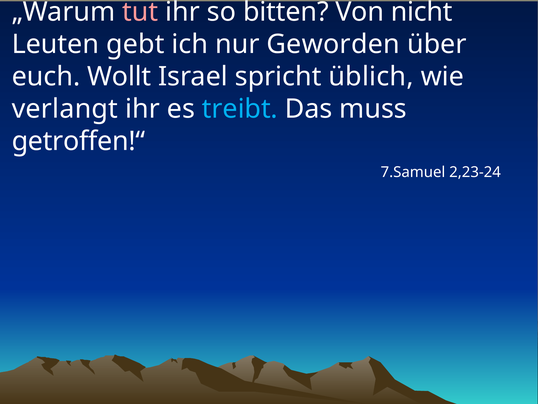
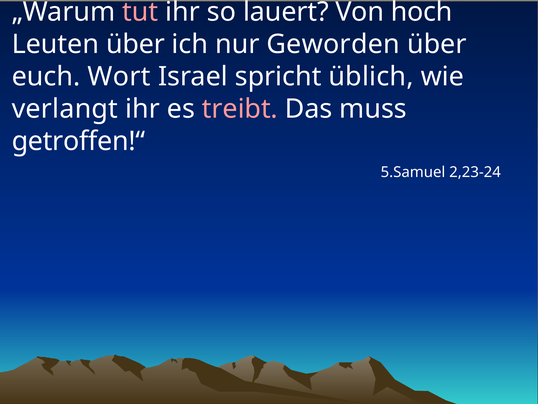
bitten: bitten -> lauert (286, 12)
nicht: nicht -> hoch (422, 12)
Leuten gebt: gebt -> über (135, 44)
Wollt: Wollt -> Wort (119, 77)
treibt colour: light blue -> pink (240, 109)
7.Samuel: 7.Samuel -> 5.Samuel (413, 172)
